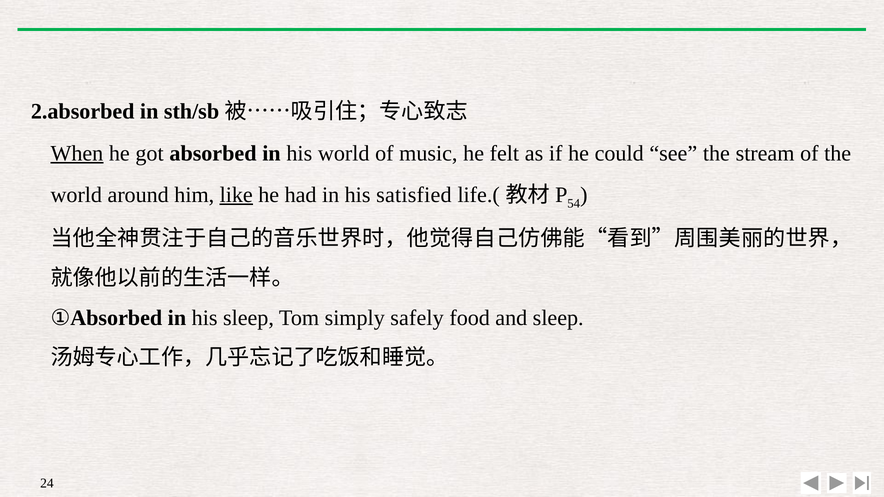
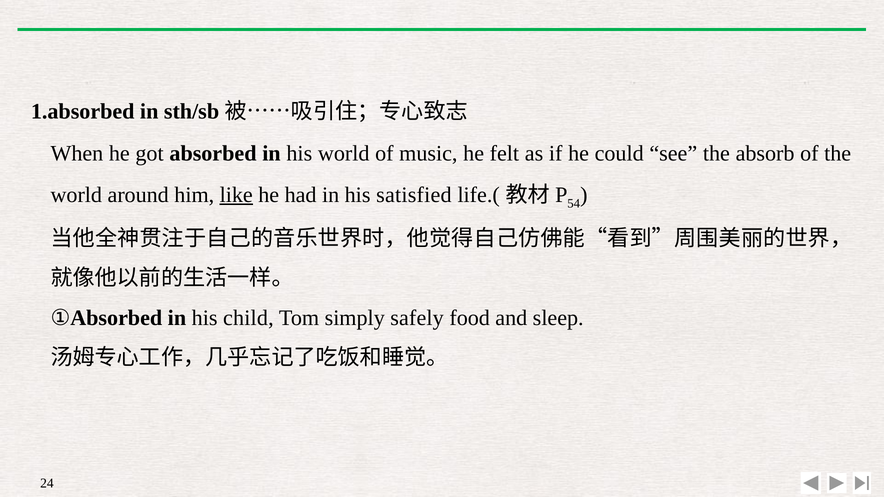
2.absorbed: 2.absorbed -> 1.absorbed (83, 112)
When underline: present -> none (77, 153)
stream: stream -> absorb (765, 153)
his sleep: sleep -> child (248, 318)
